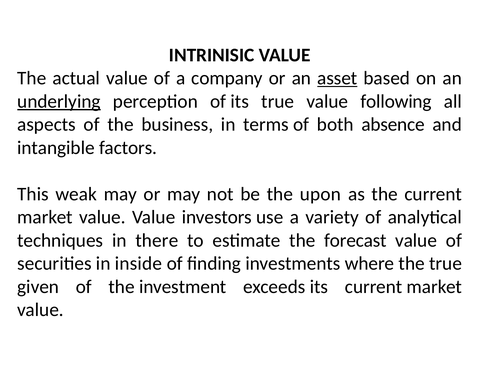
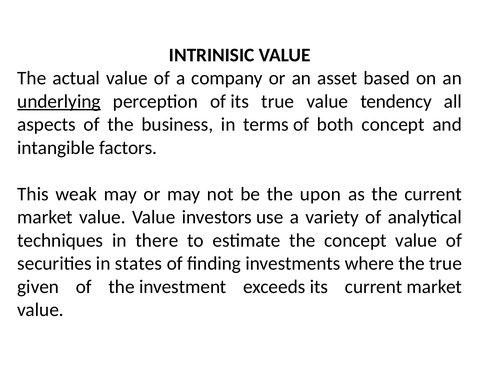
asset underline: present -> none (337, 78)
following: following -> tendency (396, 101)
both absence: absence -> concept (393, 125)
the forecast: forecast -> concept (355, 240)
inside: inside -> states (138, 263)
